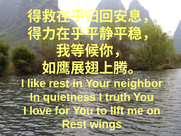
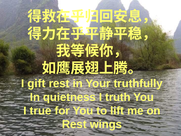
like: like -> gift (36, 83)
neighbor: neighbor -> truthfully (138, 83)
love: love -> true (41, 111)
